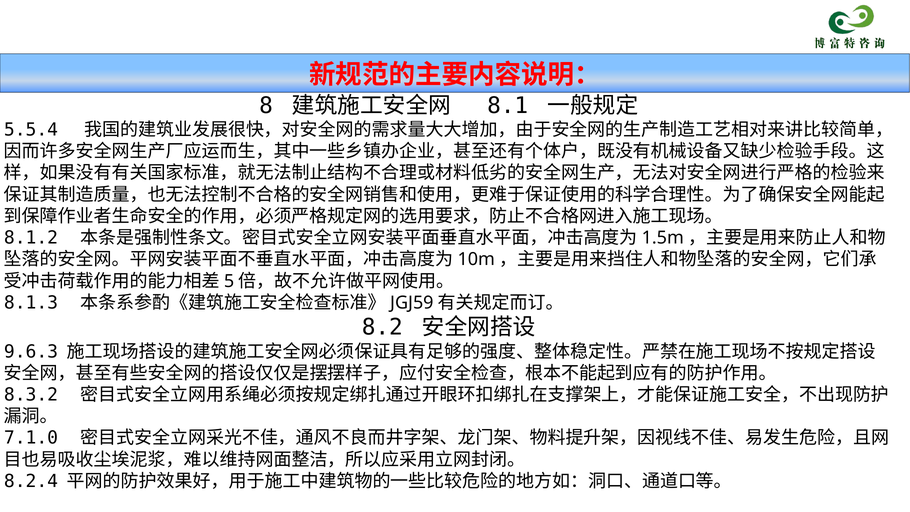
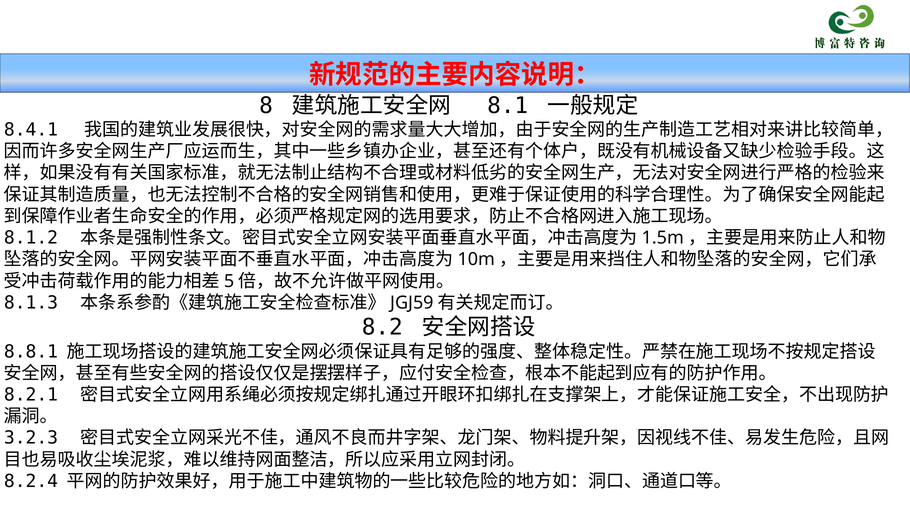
5.5.4: 5.5.4 -> 8.4.1 (31, 130)
9.6.3: 9.6.3 -> 8.8.1 (31, 352)
8.3.2: 8.3.2 -> 8.2.1 (31, 395)
7.1.0: 7.1.0 -> 3.2.3 (31, 438)
